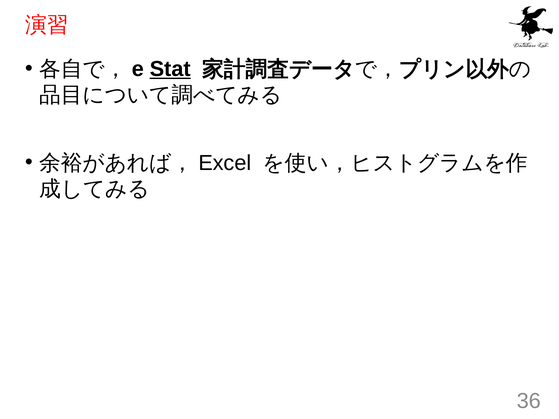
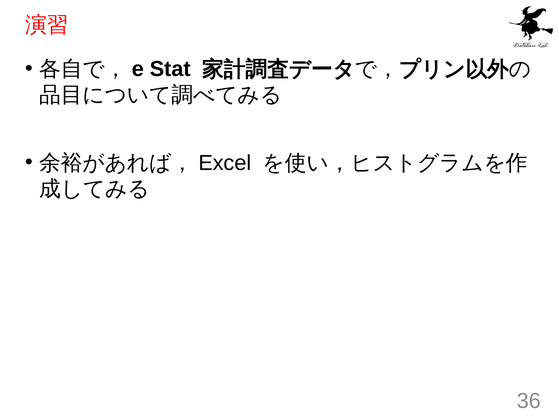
Stat underline: present -> none (170, 69)
